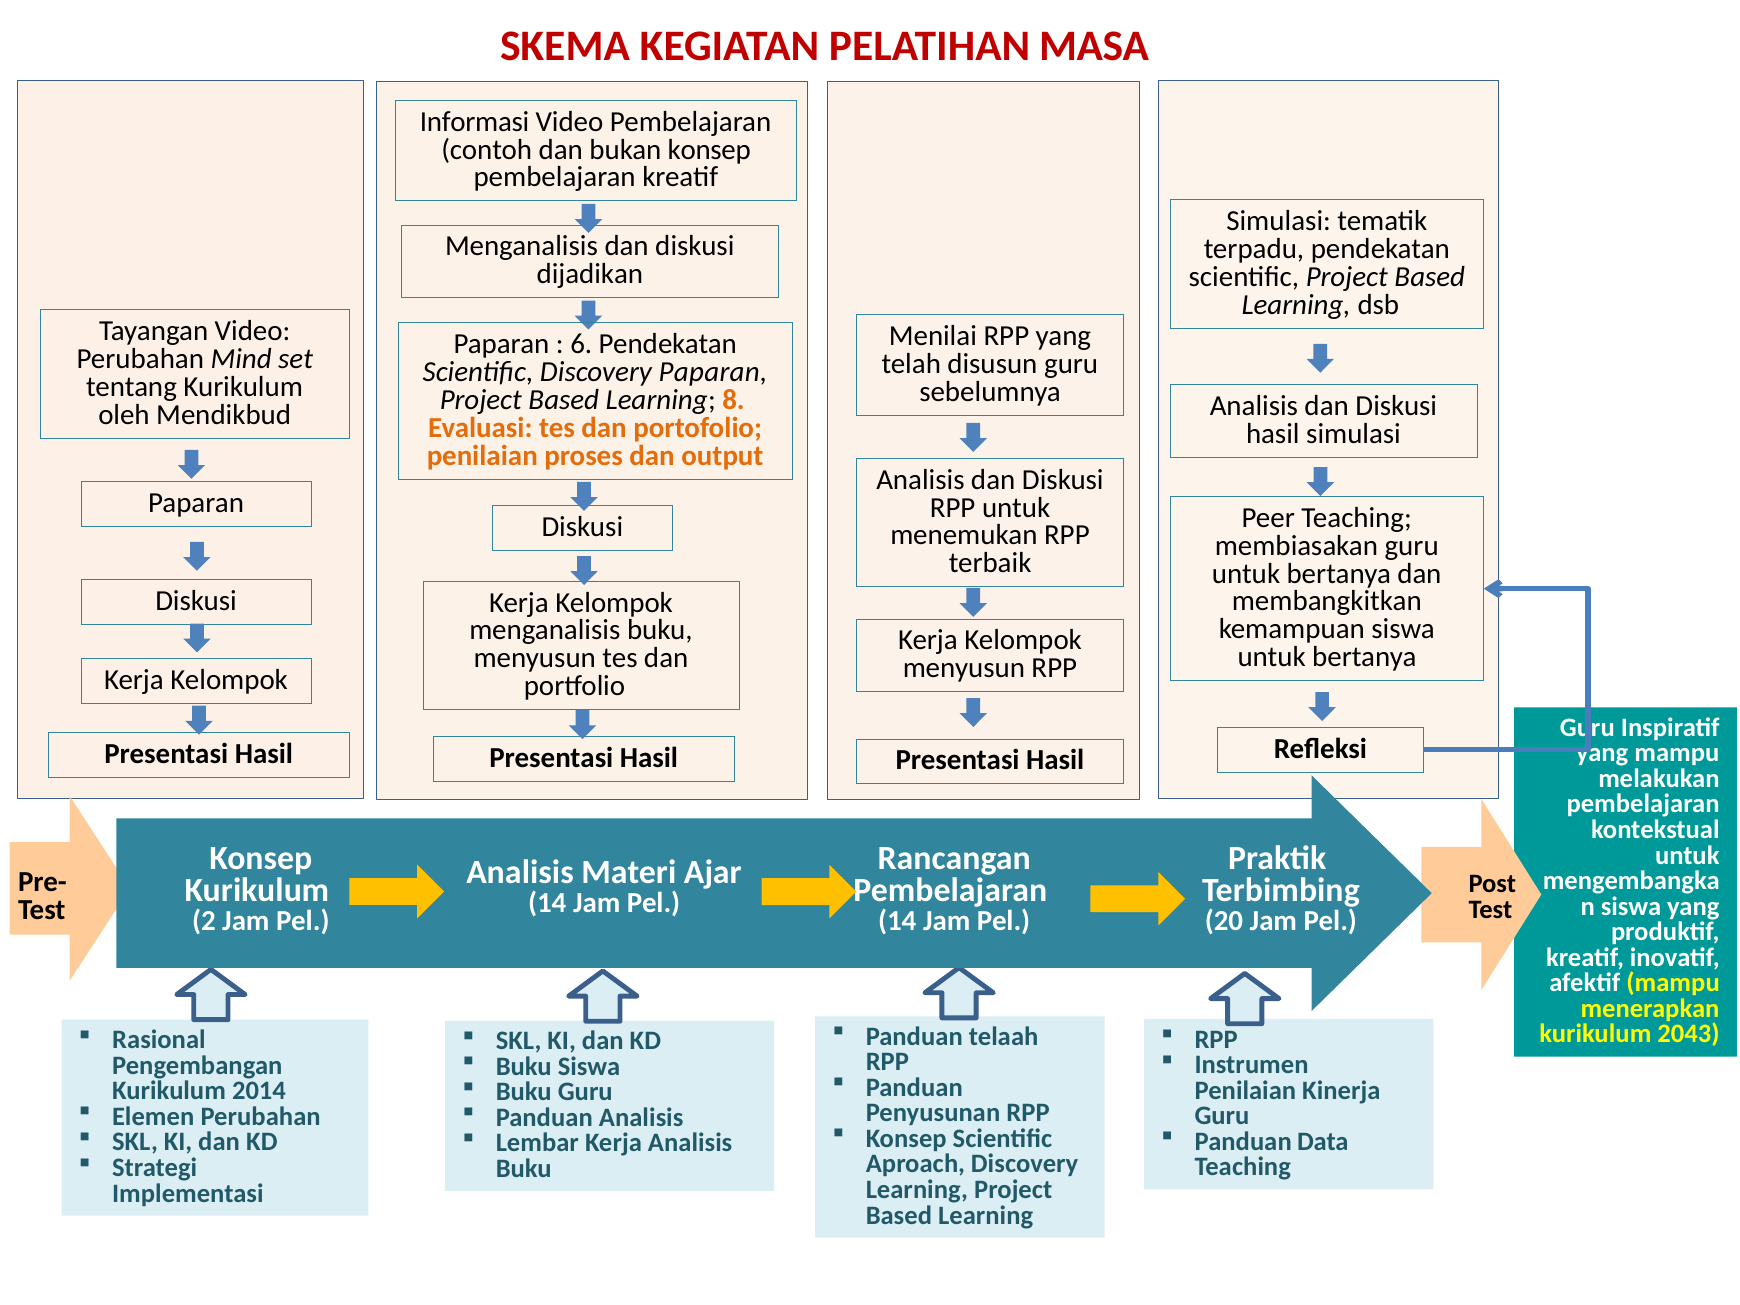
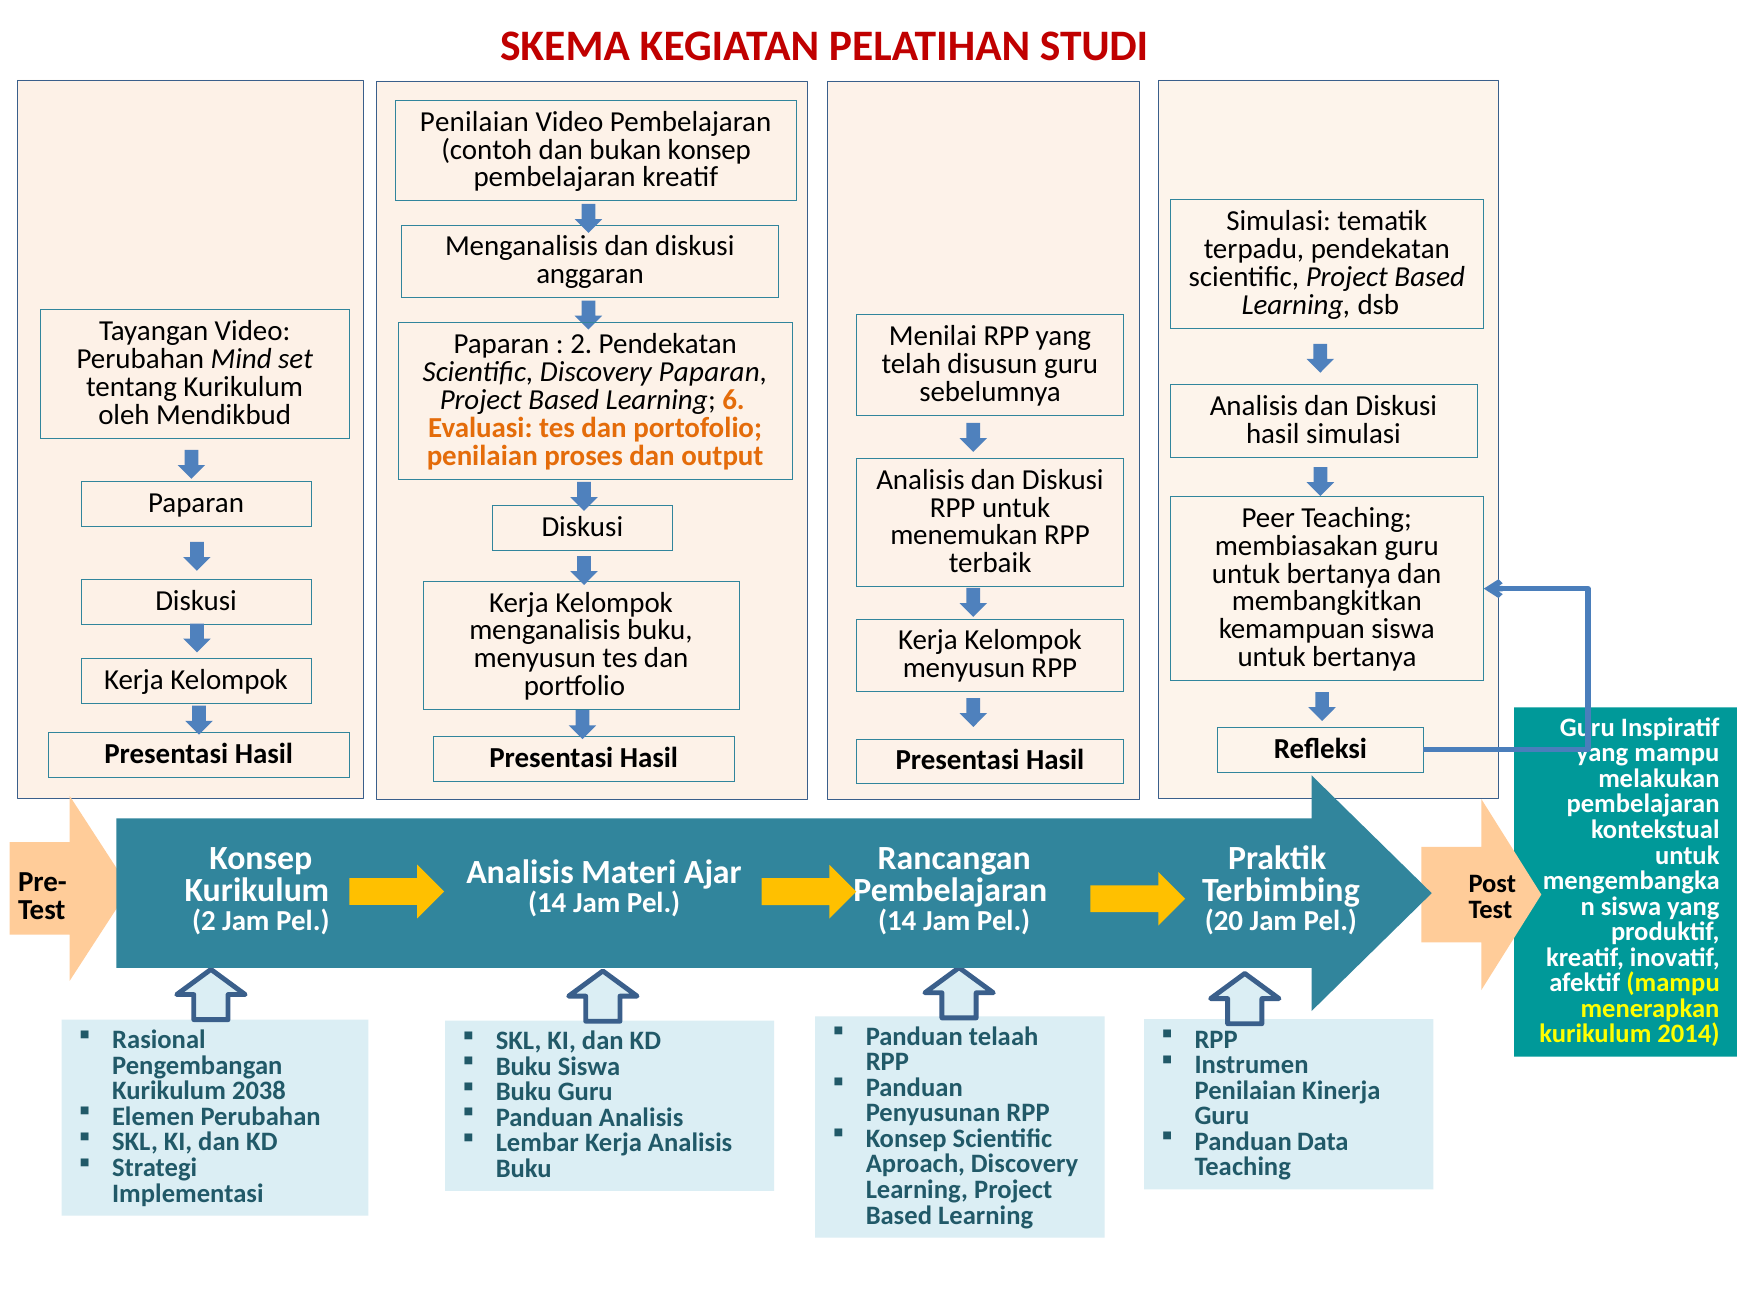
MASA: MASA -> STUDI (1094, 46)
Informasi: Informasi -> Penilaian (474, 122)
dijadikan: dijadikan -> anggaran (590, 274)
6: 6 -> 2 (581, 344)
Learning 8: 8 -> 6 (733, 400)
2043: 2043 -> 2014 (1689, 1034)
2014: 2014 -> 2038 (259, 1091)
